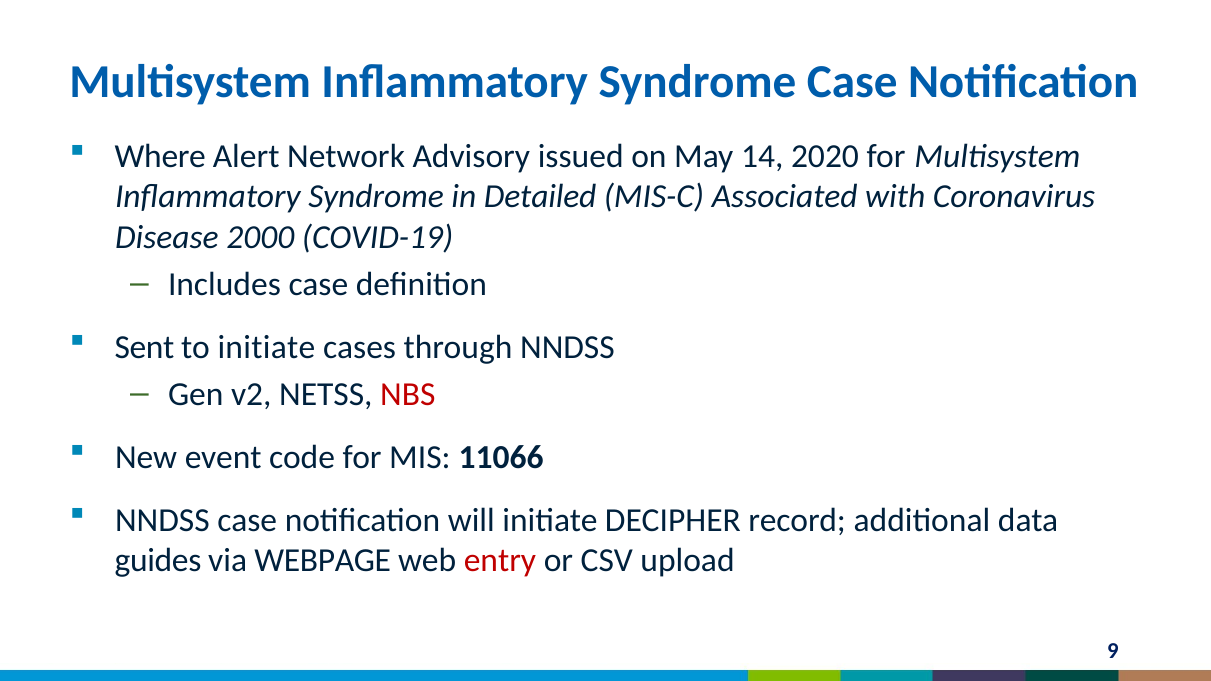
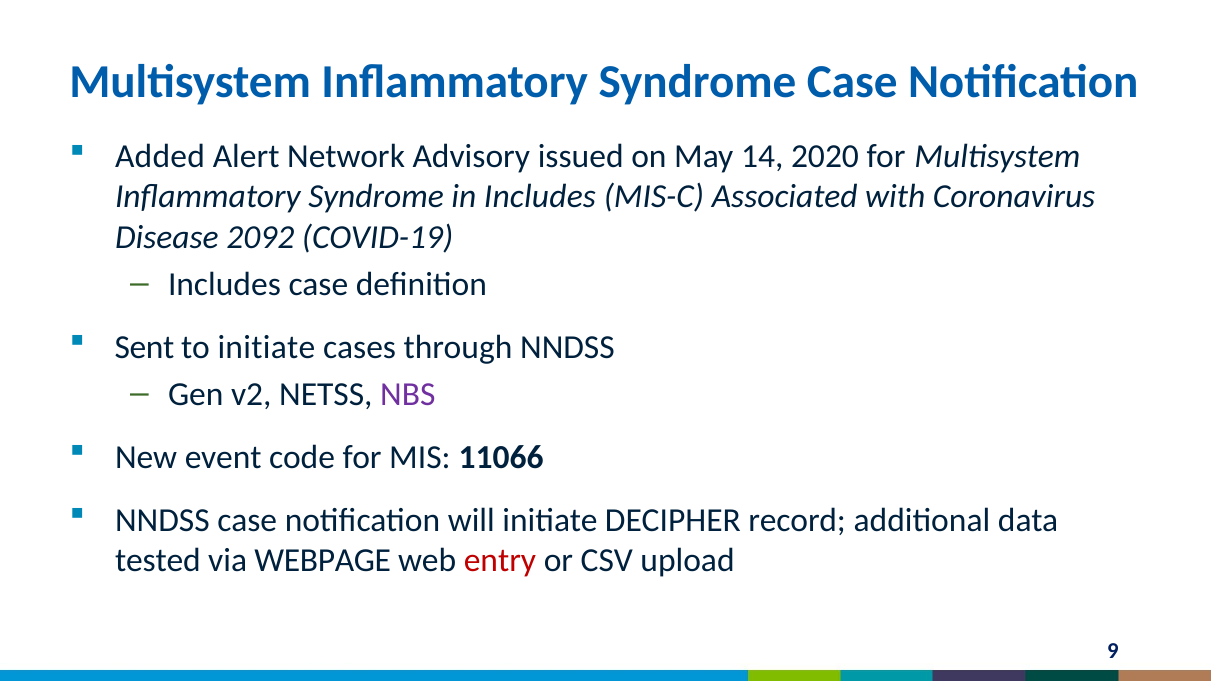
Where: Where -> Added (160, 156)
in Detailed: Detailed -> Includes (540, 197)
2000: 2000 -> 2092 (260, 237)
NBS colour: red -> purple (408, 394)
guides: guides -> tested (158, 561)
